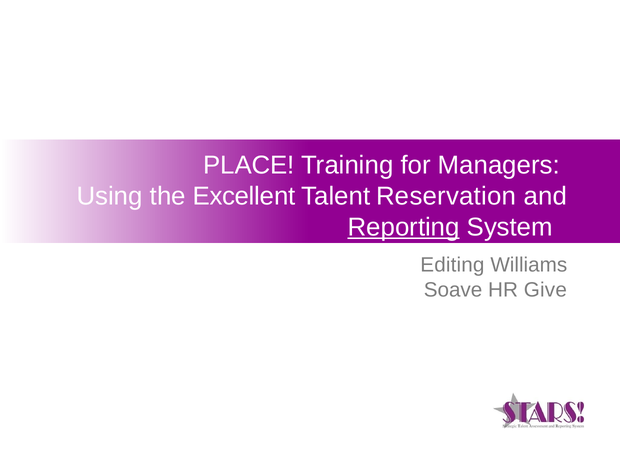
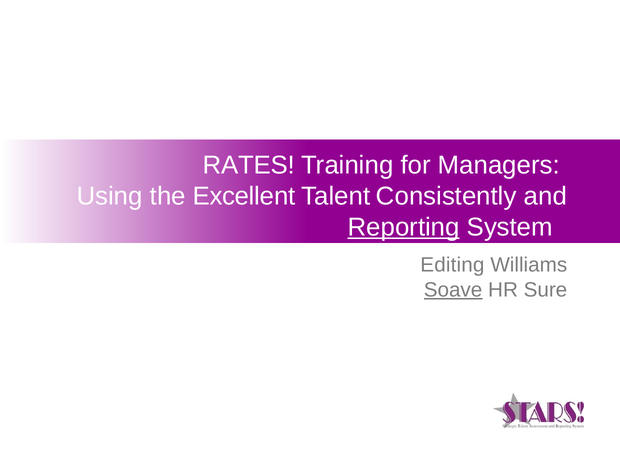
PLACE: PLACE -> RATES (249, 165)
Reservation: Reservation -> Consistently (446, 196)
Soave underline: none -> present (453, 290)
Give: Give -> Sure (545, 290)
